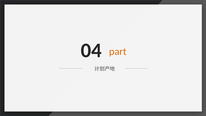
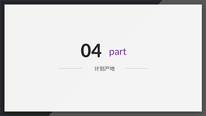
part colour: orange -> purple (118, 51)
